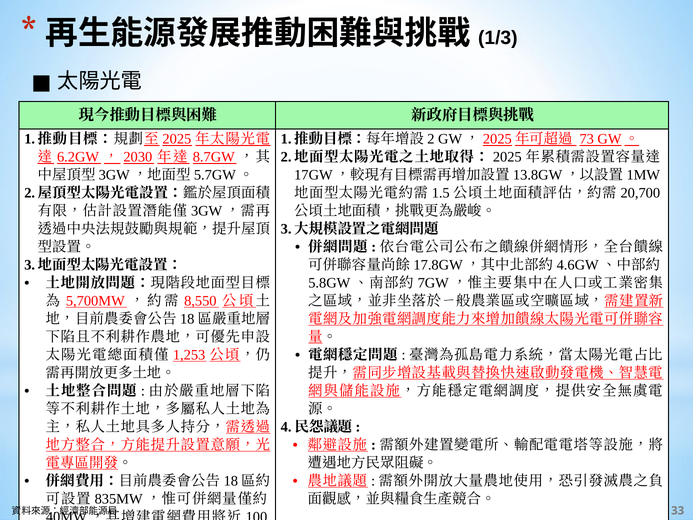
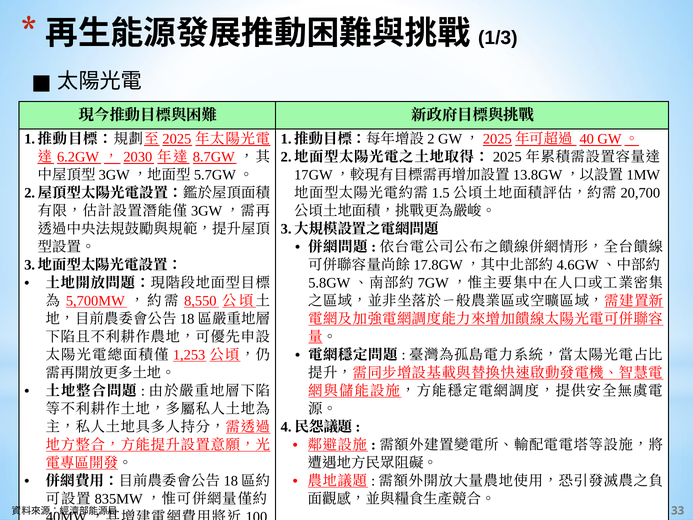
73: 73 -> 40 (587, 139)
